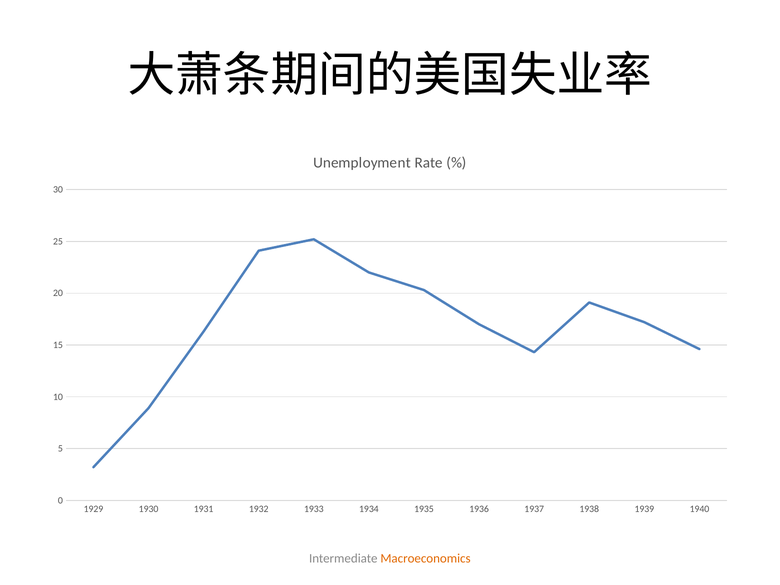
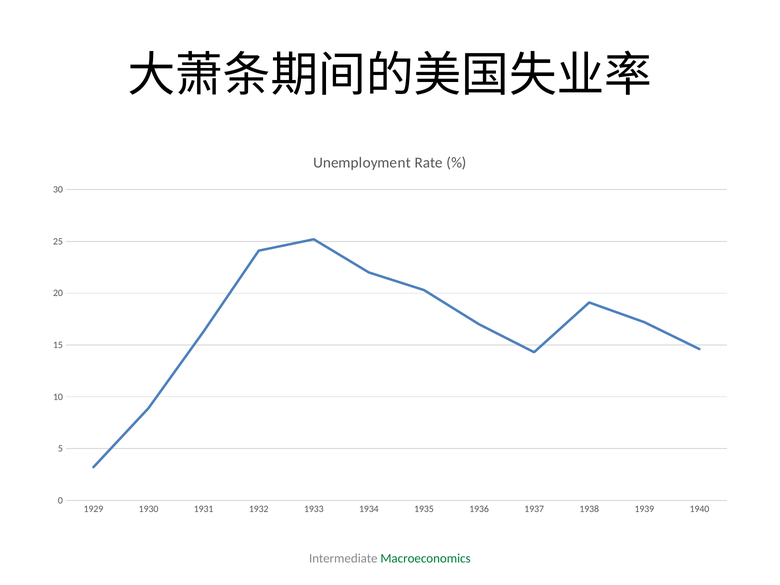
Macroeconomics colour: orange -> green (426, 559)
